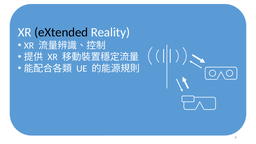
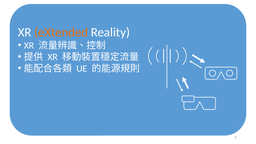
eXtended colour: black -> orange (61, 32)
